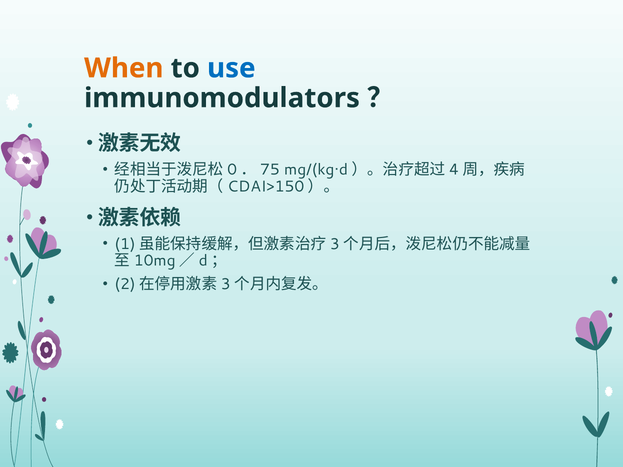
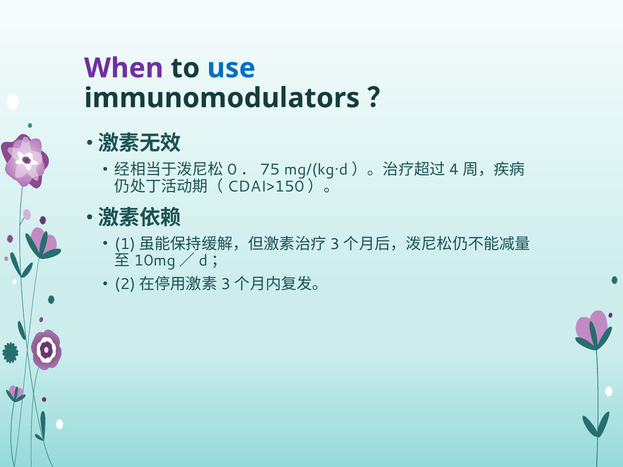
When colour: orange -> purple (124, 68)
